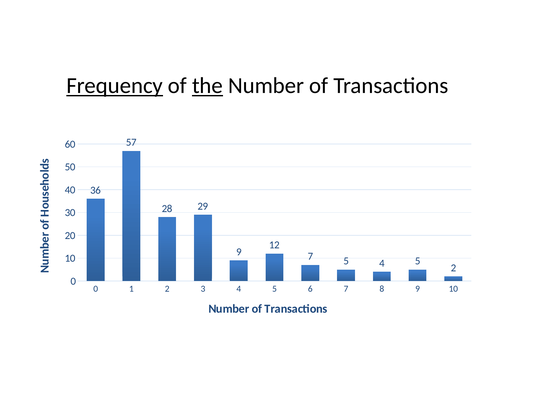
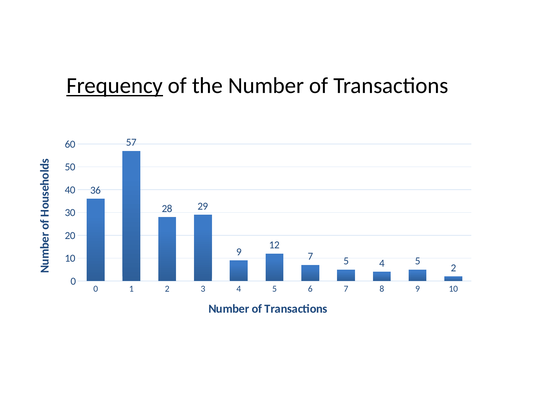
the underline: present -> none (207, 86)
